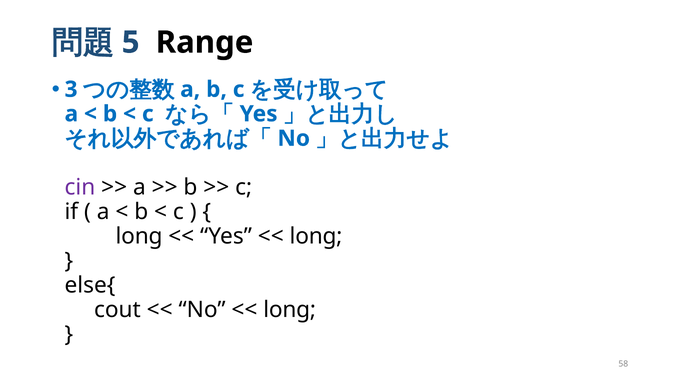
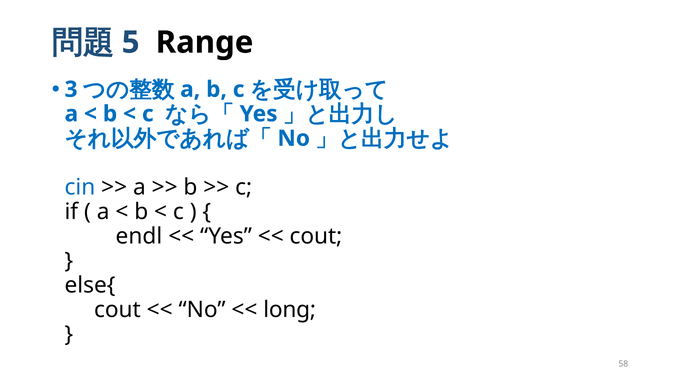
cin colour: purple -> blue (80, 188)
long: long -> endl (139, 236)
long: long -> cout (316, 236)
